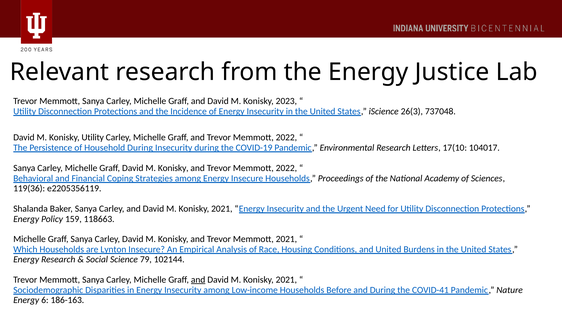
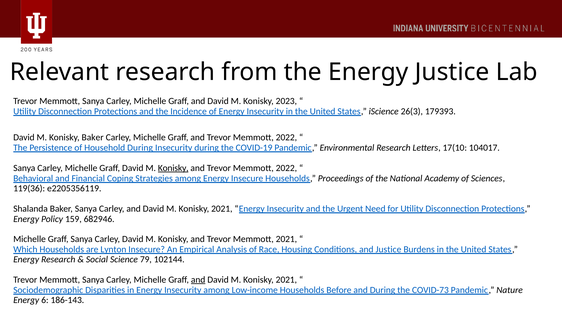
737048: 737048 -> 179393 (440, 111)
Konisky Utility: Utility -> Baker (93, 138)
Konisky underline: none -> present (173, 168)
118663: 118663 -> 682946 (99, 219)
and United: United -> Justice (388, 250)
COVID-41: COVID-41 -> COVID-73 (430, 290)
186-163: 186-163 -> 186-143 (67, 300)
